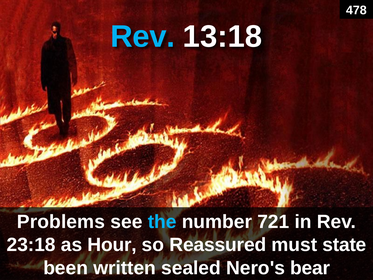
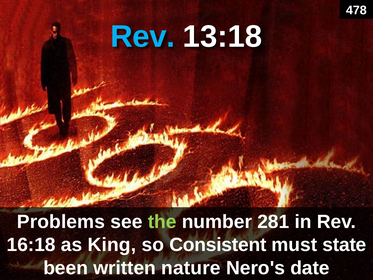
the colour: light blue -> light green (162, 222)
721: 721 -> 281 (273, 222)
23:18: 23:18 -> 16:18 (31, 245)
Hour: Hour -> King (112, 245)
Reassured: Reassured -> Consistent (218, 245)
sealed: sealed -> nature (191, 268)
bear: bear -> date (310, 268)
